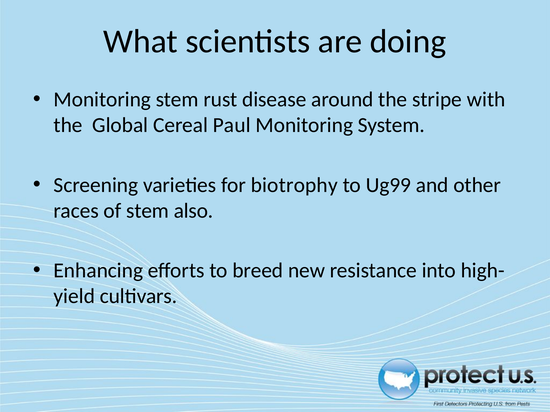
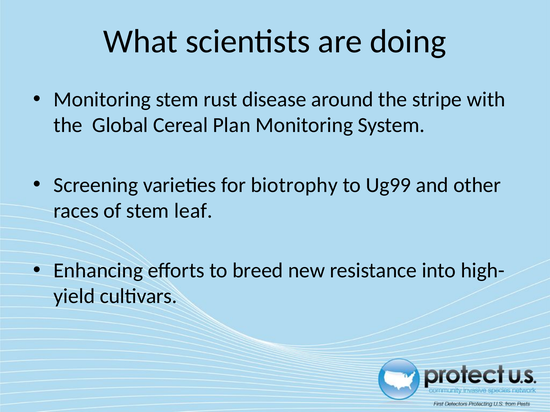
Paul: Paul -> Plan (232, 125)
also: also -> leaf (193, 211)
